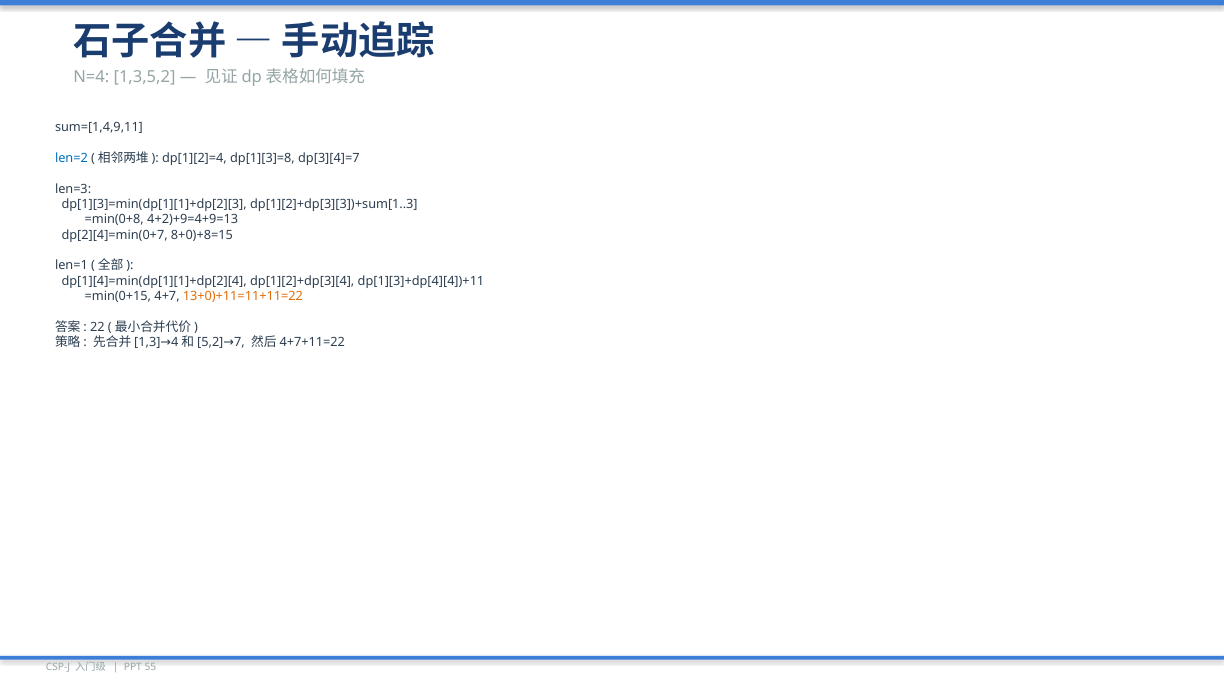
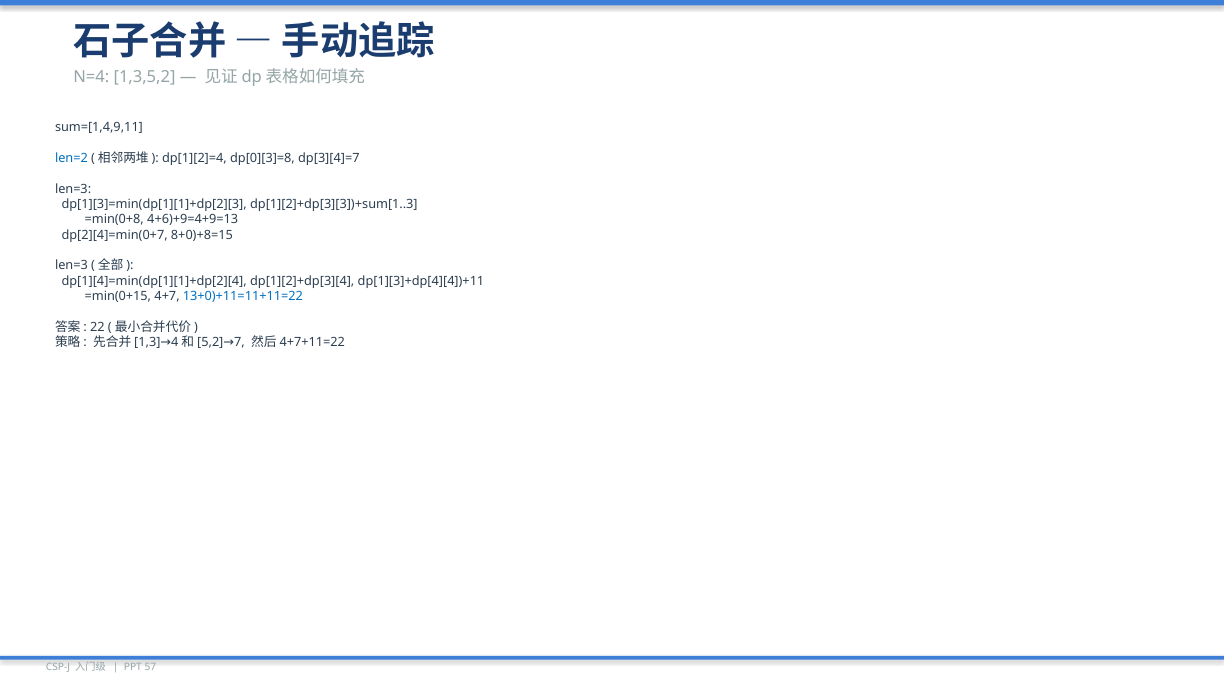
dp[1][3]=8: dp[1][3]=8 -> dp[0][3]=8 (263, 159)
4+2)+9=4+9=13: 4+2)+9=4+9=13 -> 4+6)+9=4+9=13 (193, 220)
len=1: len=1 -> len=3 (71, 266)
13+0)+11=11+11=22 colour: orange -> blue (243, 296)
55: 55 -> 57 (150, 668)
